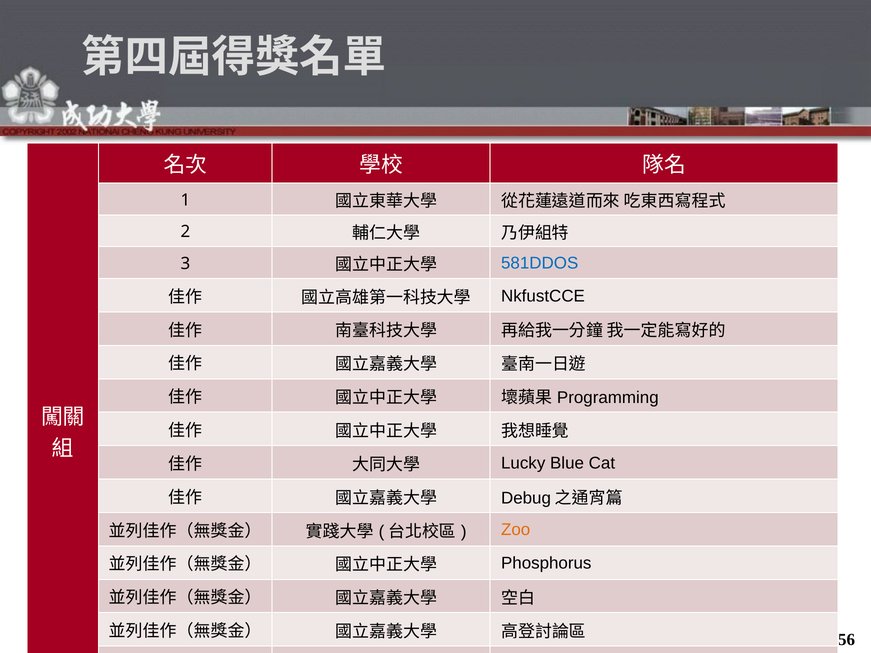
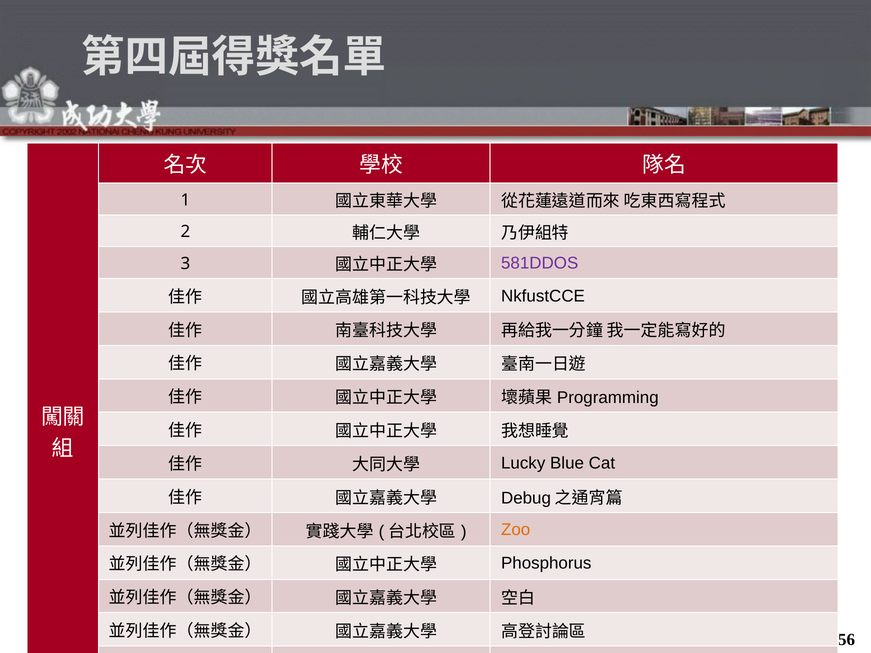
581DDOS colour: blue -> purple (540, 263)
